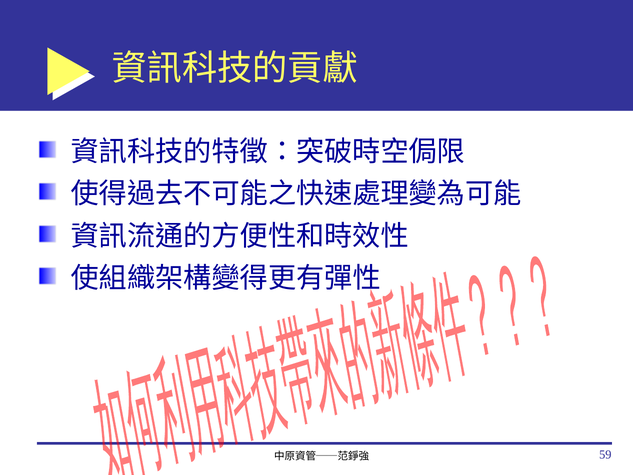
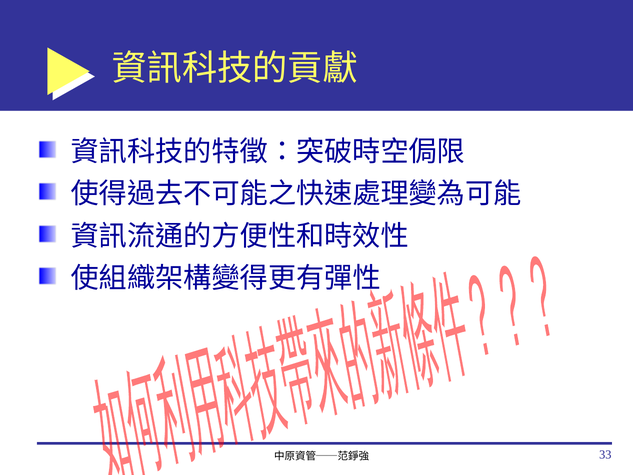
59: 59 -> 33 (605, 455)
